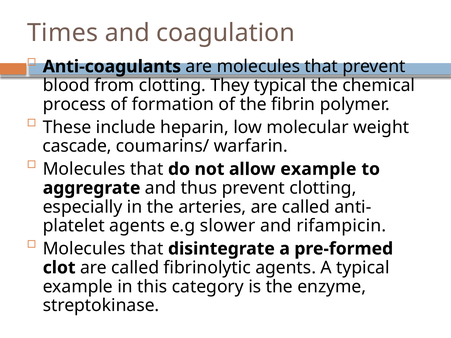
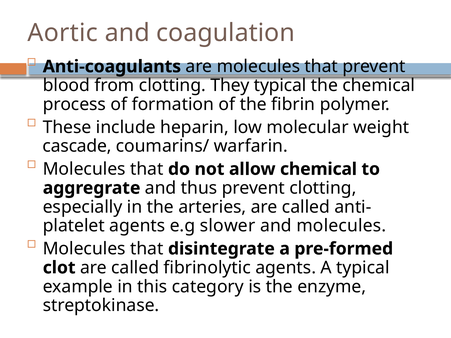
Times: Times -> Aortic (63, 33)
allow example: example -> chemical (319, 169)
and rifampicin: rifampicin -> molecules (341, 226)
